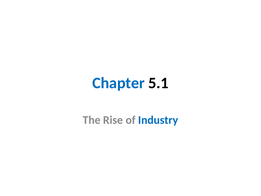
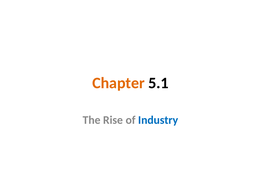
Chapter colour: blue -> orange (118, 83)
